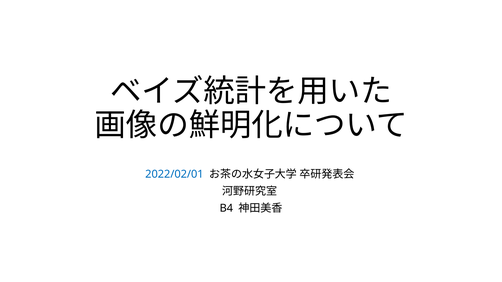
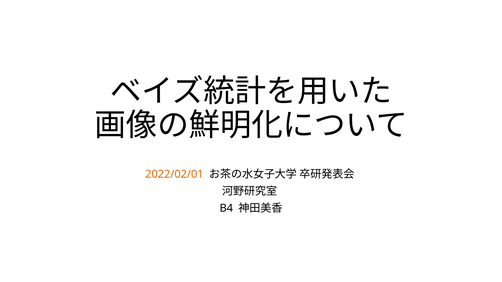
2022/02/01 colour: blue -> orange (174, 174)
